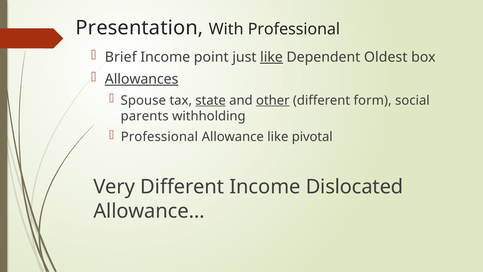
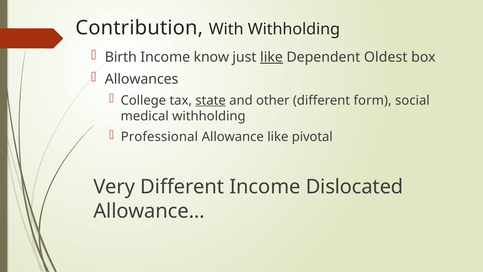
Presentation: Presentation -> Contribution (139, 28)
With Professional: Professional -> Withholding (294, 29)
Brief: Brief -> Birth (121, 57)
point: point -> know (211, 57)
Allowances underline: present -> none (142, 79)
Spouse: Spouse -> College (143, 100)
other underline: present -> none (273, 100)
parents: parents -> medical (145, 116)
